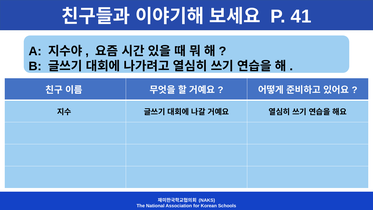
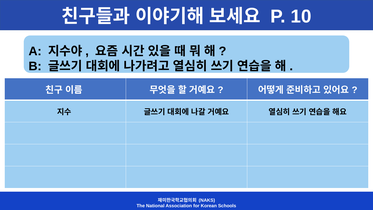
41: 41 -> 10 (301, 16)
